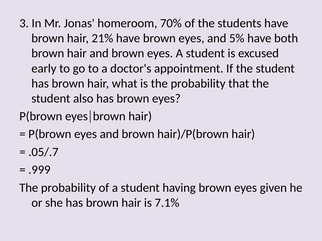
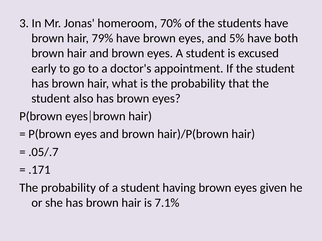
21%: 21% -> 79% (102, 38)
.999: .999 -> .171 (39, 170)
